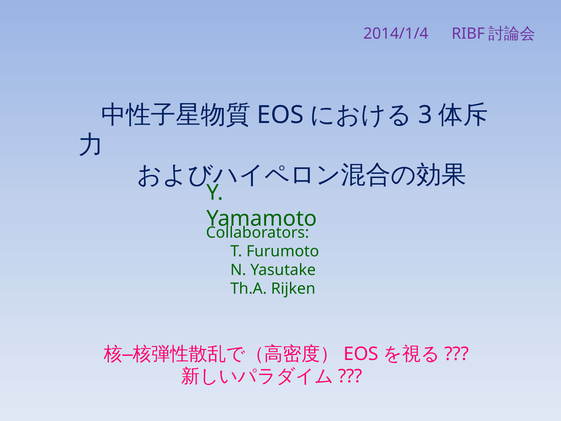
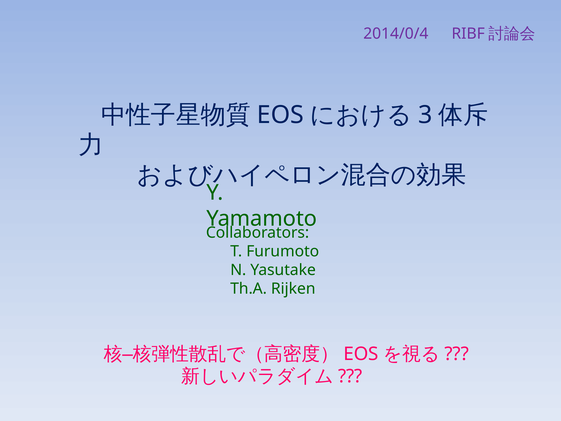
2014/1/4: 2014/1/4 -> 2014/0/4 (396, 34)
